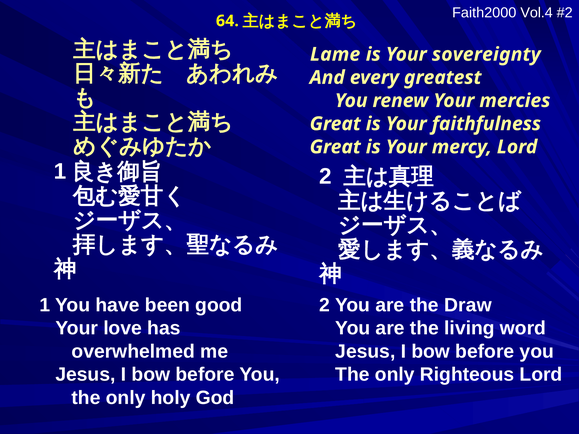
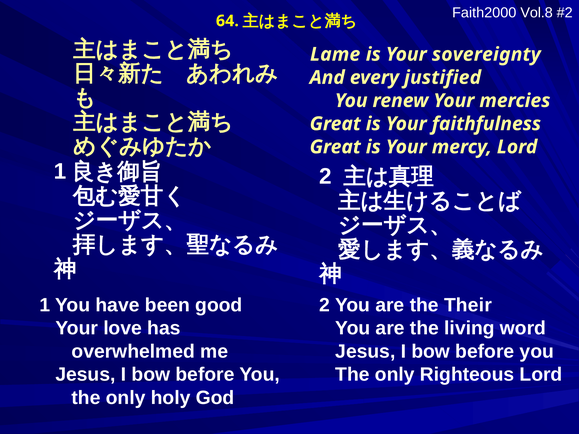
Vol.4: Vol.4 -> Vol.8 (537, 13)
greatest: greatest -> justified (443, 78)
Draw: Draw -> Their (468, 305)
